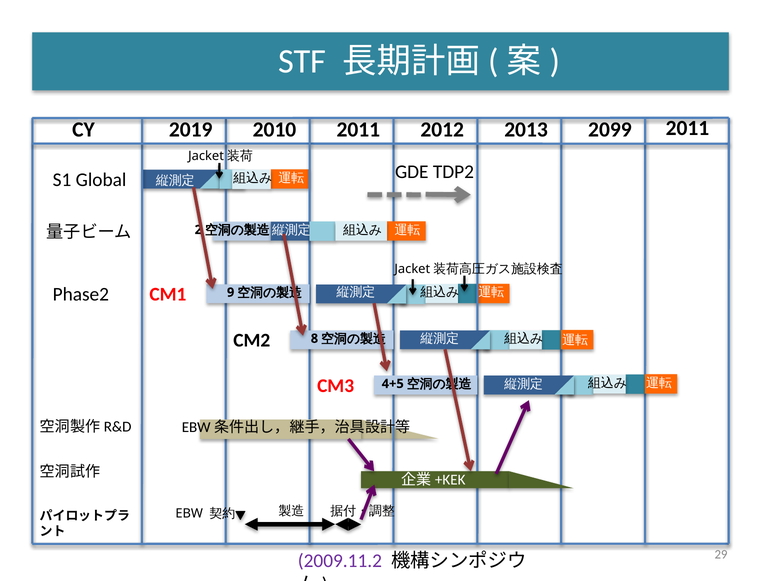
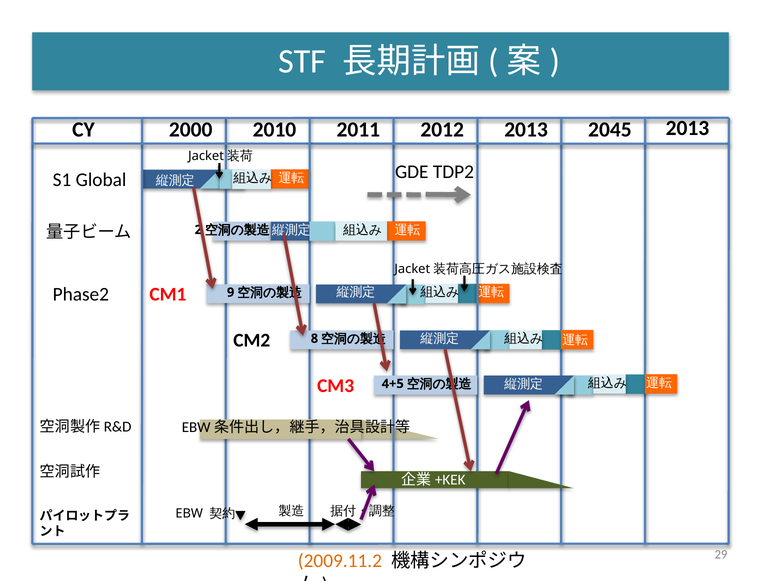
2011: 2011 -> 2013 (687, 128)
2019: 2019 -> 2000 (191, 129)
2099: 2099 -> 2045 (610, 129)
2009.11.2 colour: purple -> orange (340, 561)
